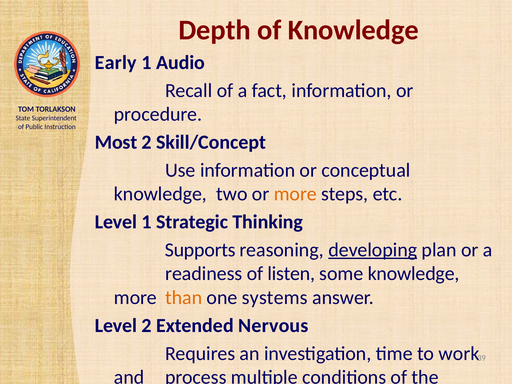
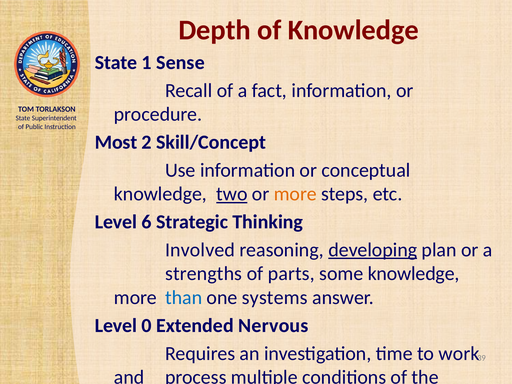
Early: Early -> State (116, 63)
Audio: Audio -> Sense (180, 63)
two underline: none -> present (232, 194)
Level 1: 1 -> 6 (147, 222)
Supports: Supports -> Involved (200, 250)
readiness: readiness -> strengths (204, 274)
listen: listen -> parts (291, 274)
than colour: orange -> blue (184, 298)
Level 2: 2 -> 0 (147, 326)
